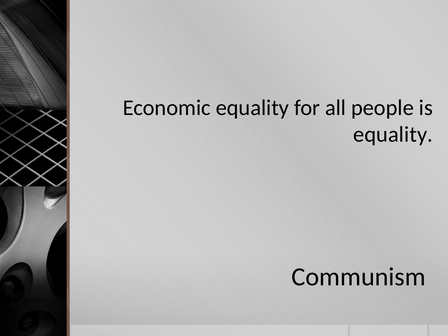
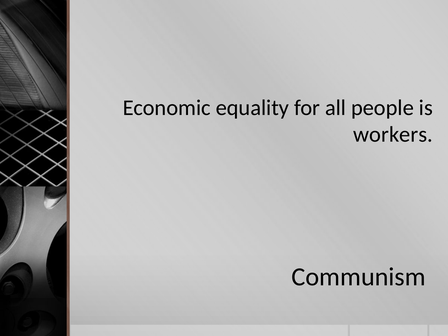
equality: equality -> workers (393, 135)
